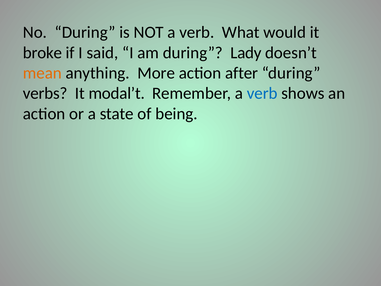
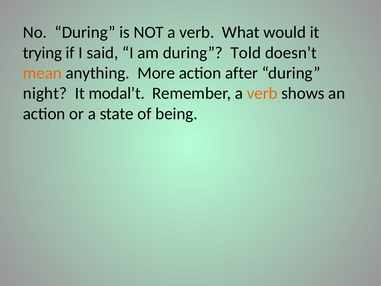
broke: broke -> trying (42, 53)
Lady: Lady -> Told (246, 53)
verbs: verbs -> night (45, 93)
verb colour: blue -> orange (262, 93)
